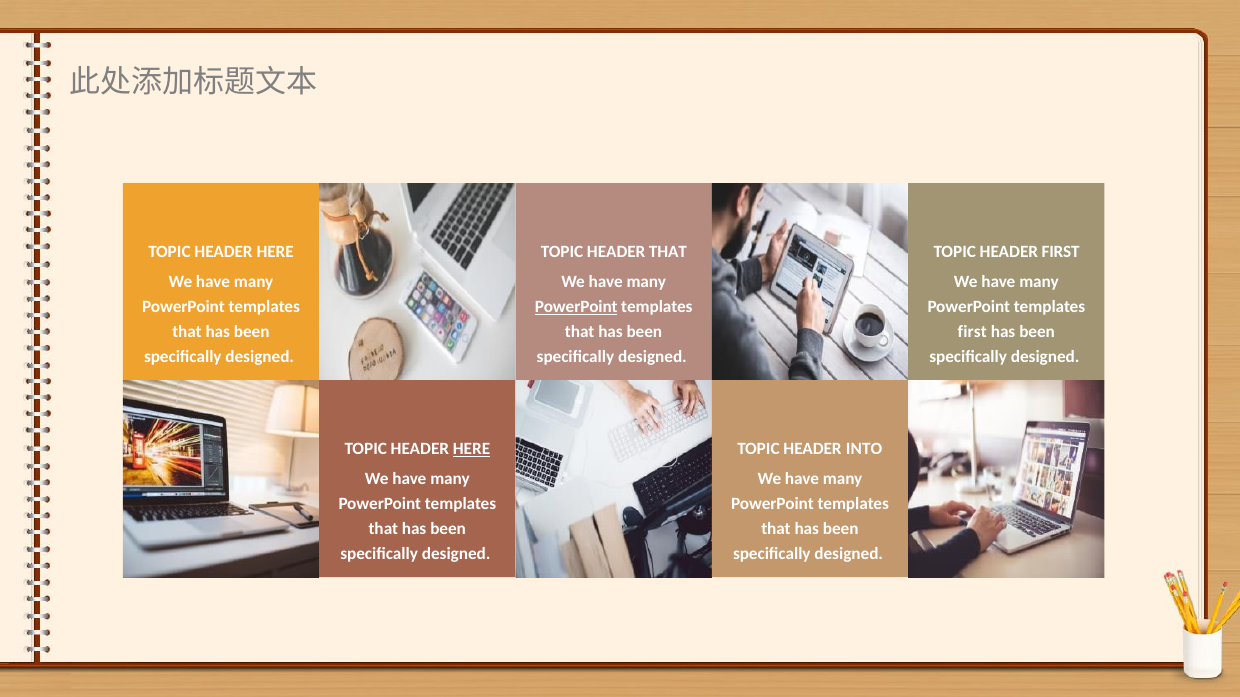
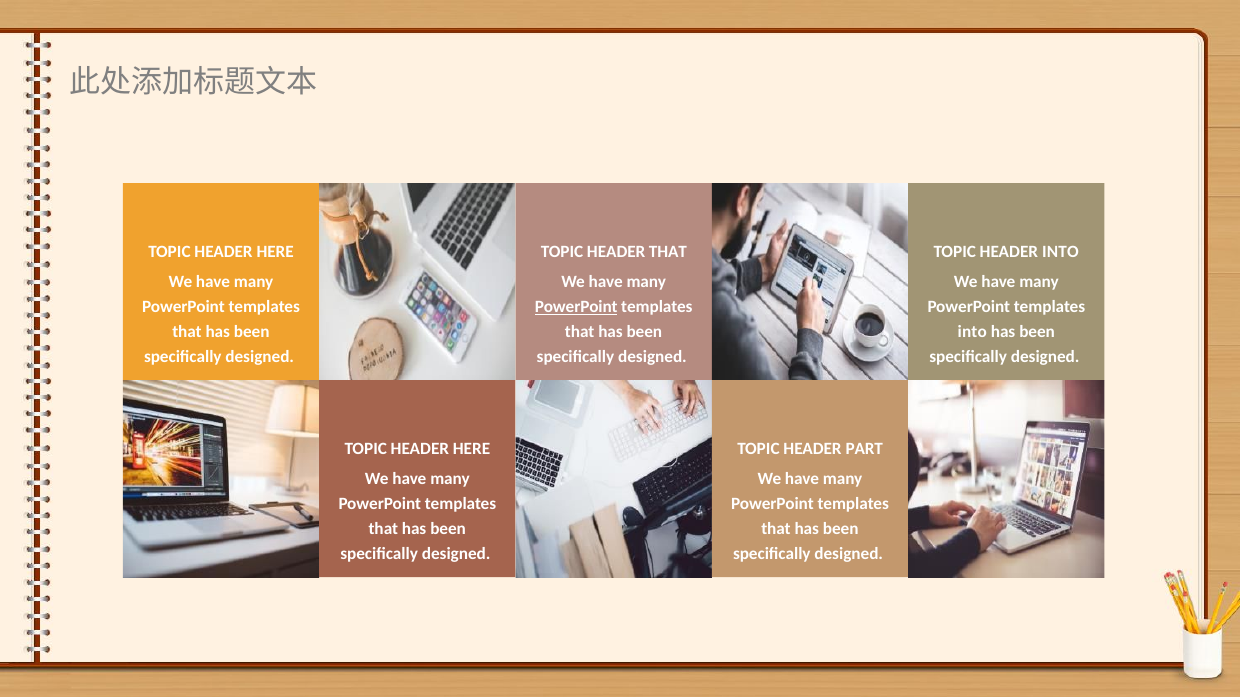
HEADER FIRST: FIRST -> INTO (1060, 252)
first: first -> into (972, 332)
HERE underline: present -> none (472, 449)
INTO: INTO -> PART (864, 449)
